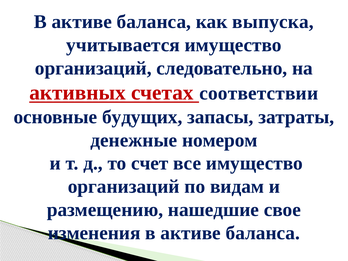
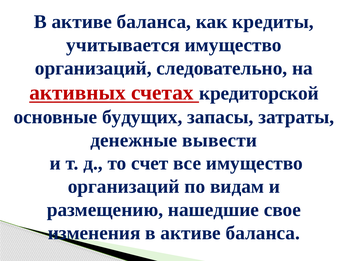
выпуска: выпуска -> кредиты (273, 22)
соответствии: соответствии -> кредиторской (259, 93)
номером: номером -> вывести (220, 140)
